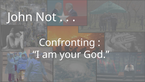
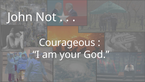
Confronting: Confronting -> Courageous (67, 42)
